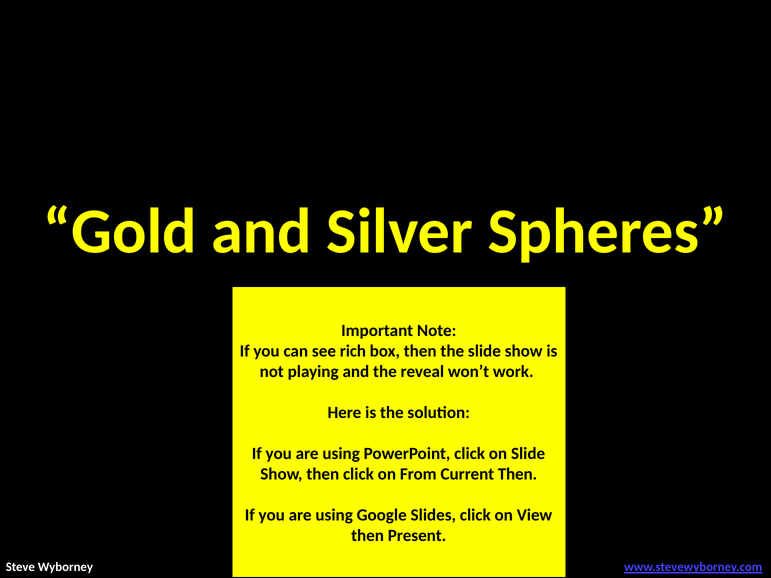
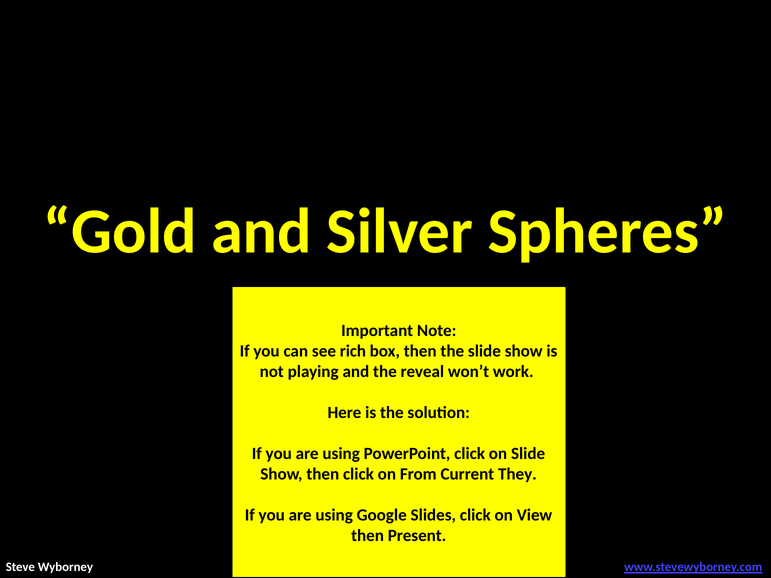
Current Then: Then -> They (517, 474)
